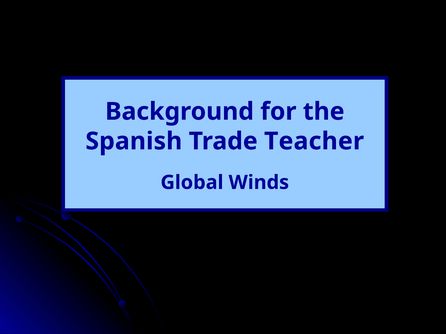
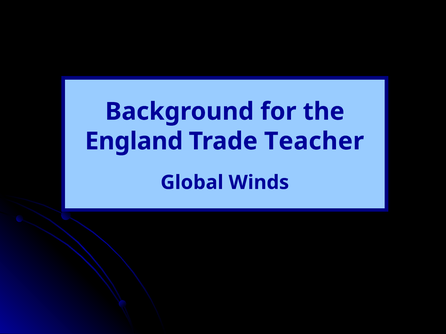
Spanish: Spanish -> England (134, 141)
